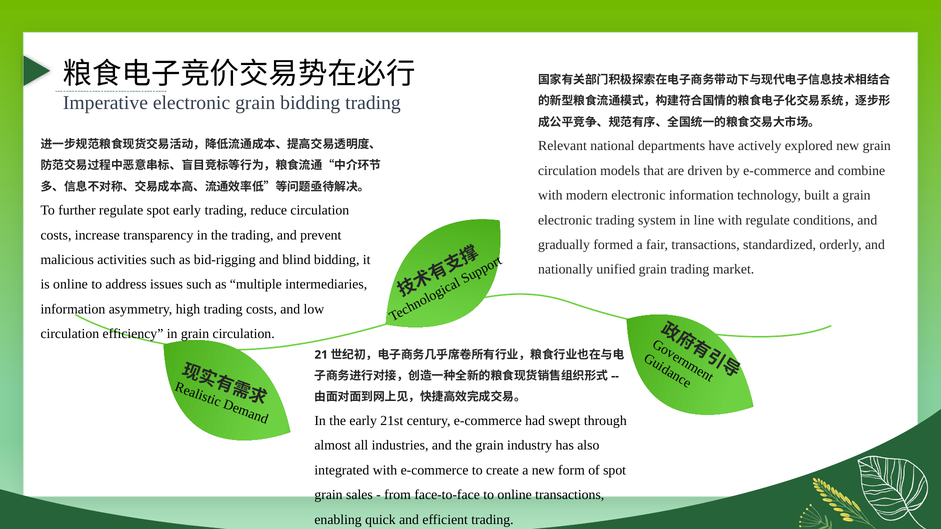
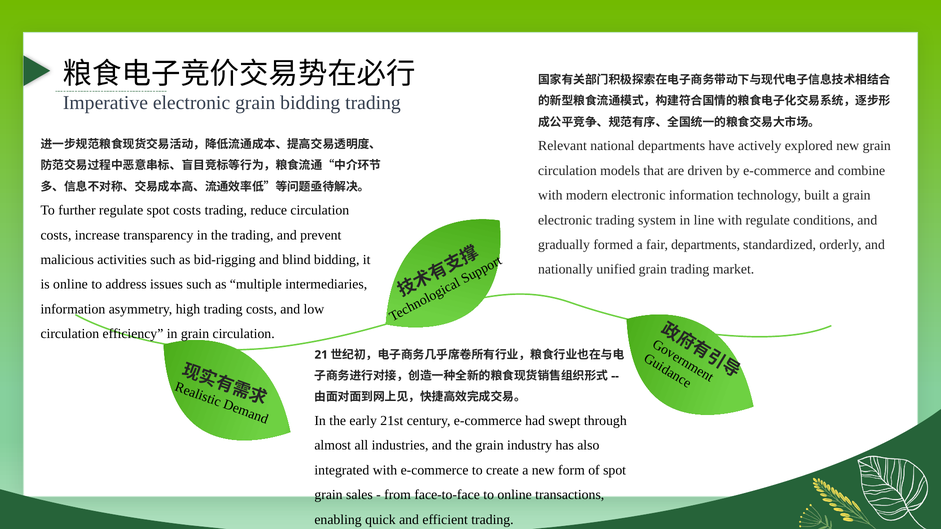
spot early: early -> costs (187, 210)
fair transactions: transactions -> departments (706, 245)
